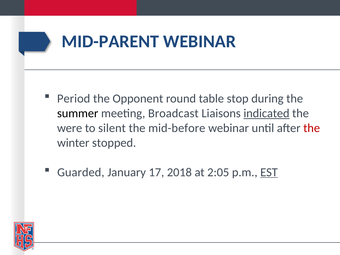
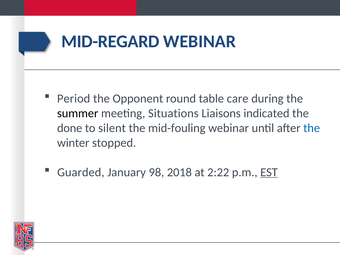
MID-PARENT: MID-PARENT -> MID-REGARD (110, 41)
stop: stop -> care (238, 99)
Broadcast: Broadcast -> Situations (173, 113)
indicated underline: present -> none (266, 113)
were: were -> done (70, 128)
mid-before: mid-before -> mid-fouling (177, 128)
the colour: red -> blue (312, 128)
17: 17 -> 98 (156, 172)
2:05: 2:05 -> 2:22 (218, 172)
